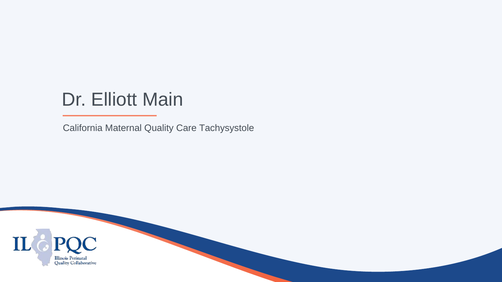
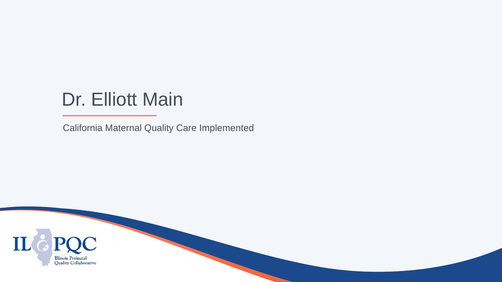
Tachysystole: Tachysystole -> Implemented (227, 128)
